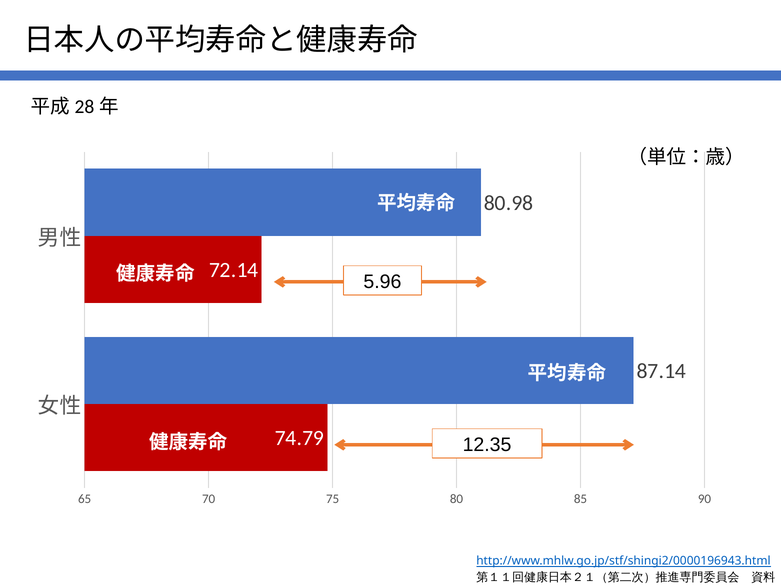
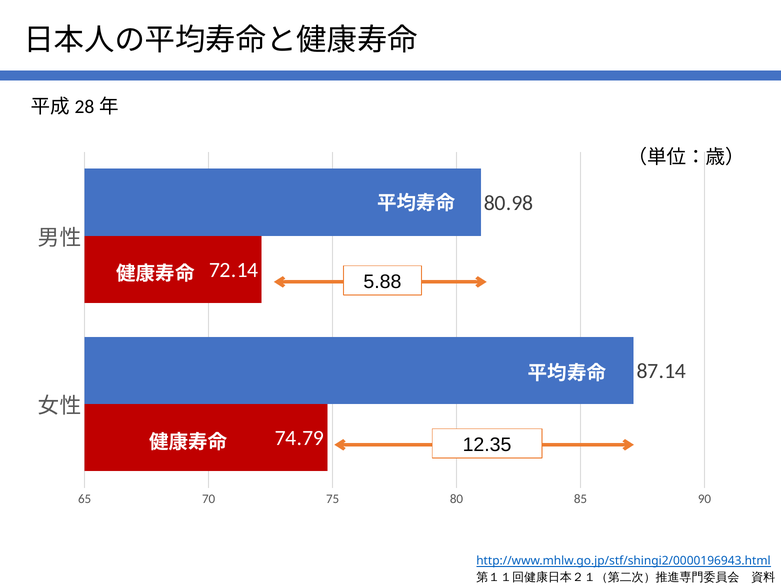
5.96: 5.96 -> 5.88 (382, 282)
